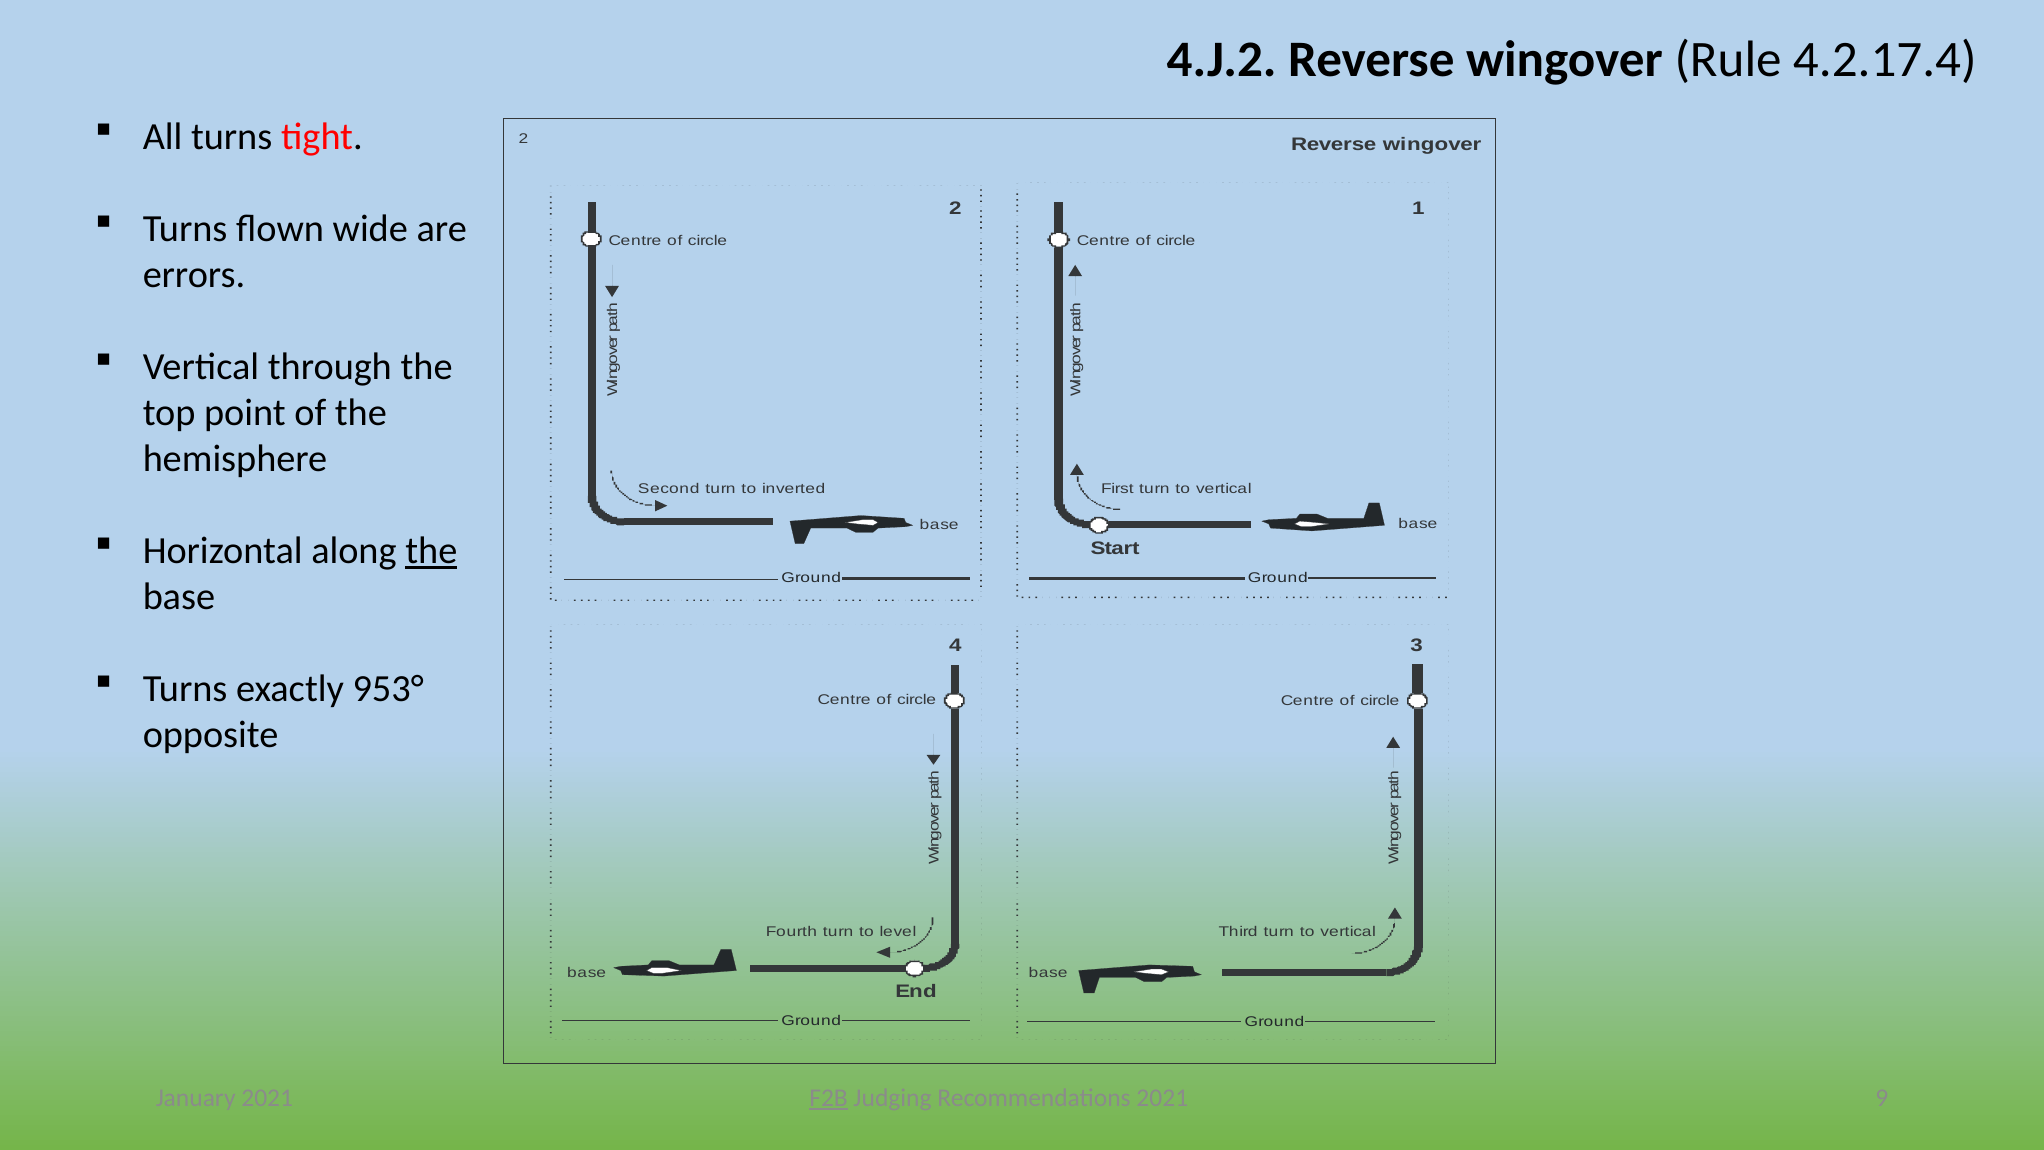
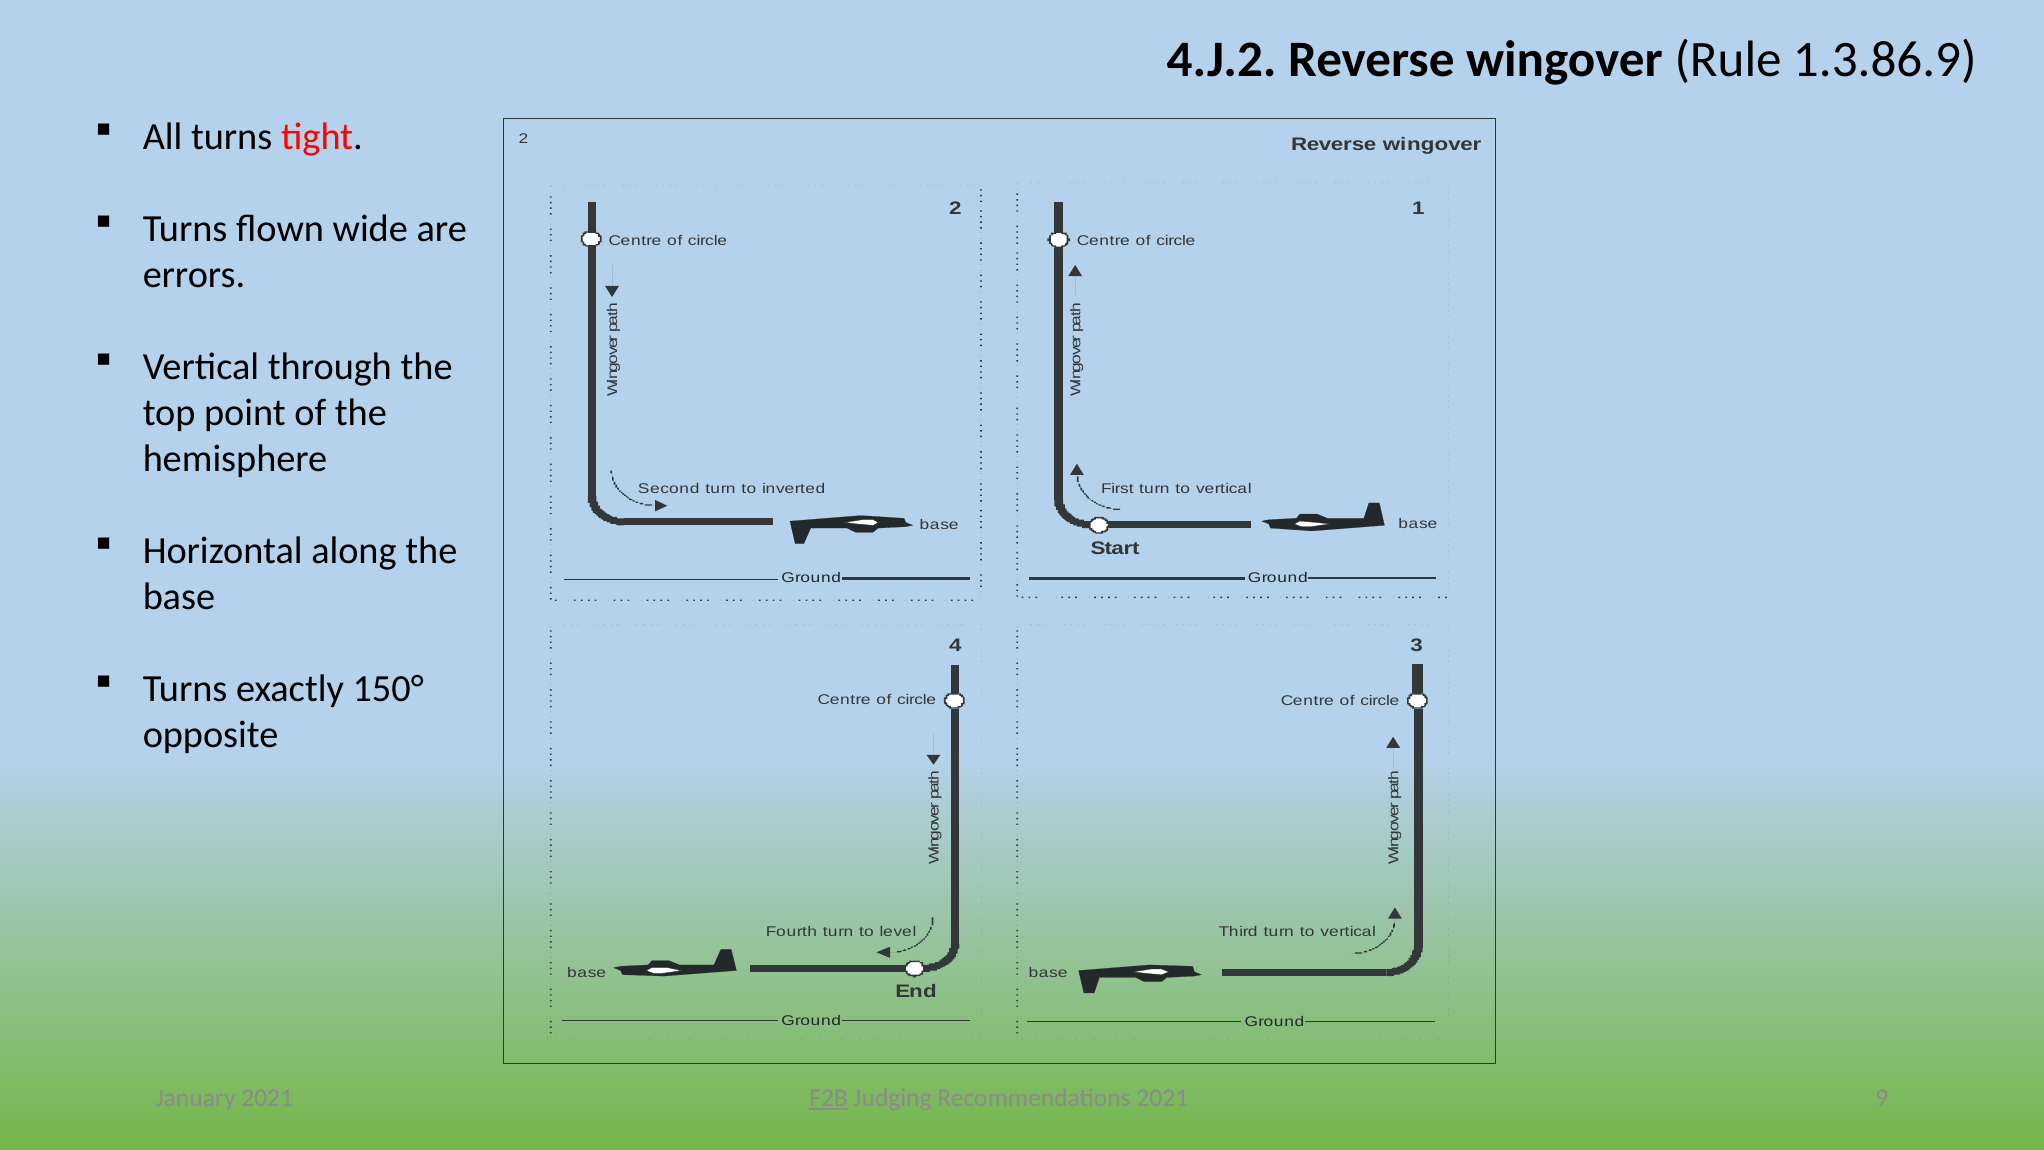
4.2.17.4: 4.2.17.4 -> 1.3.86.9 (1885, 60)
the underline: present -> none (431, 551)
953°: 953° -> 150° (388, 689)
